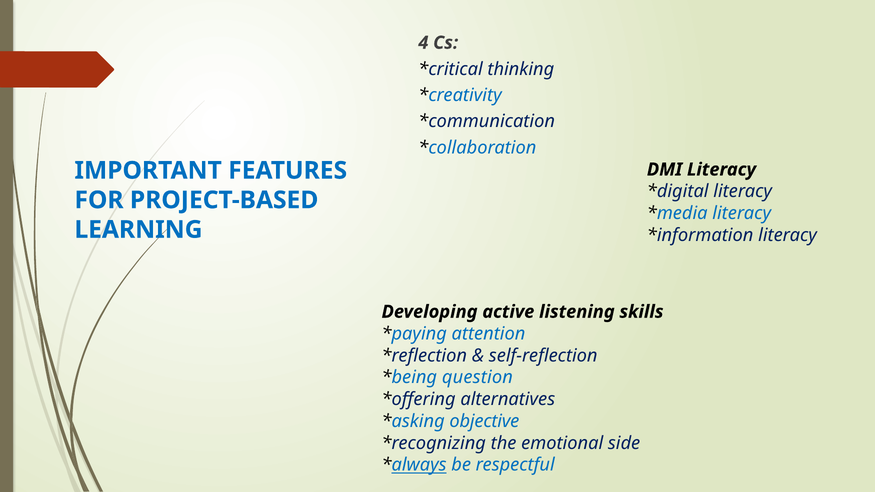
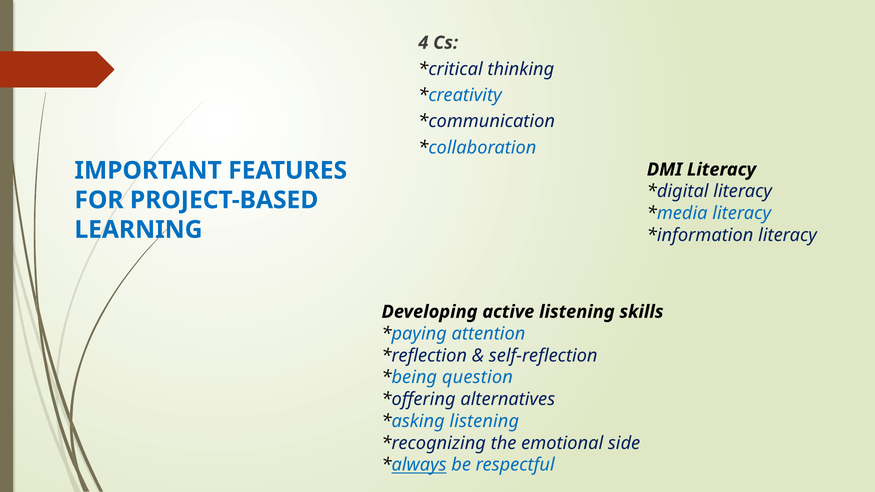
objective: objective -> listening (484, 421)
